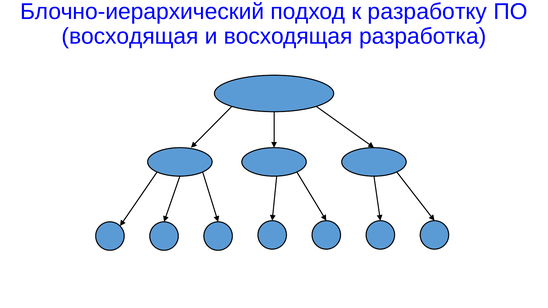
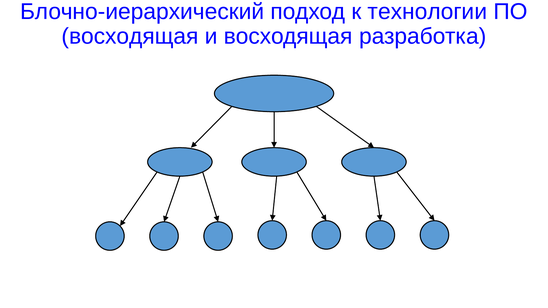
разработку: разработку -> технологии (427, 12)
